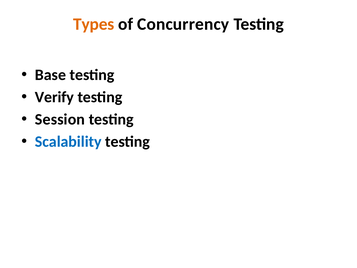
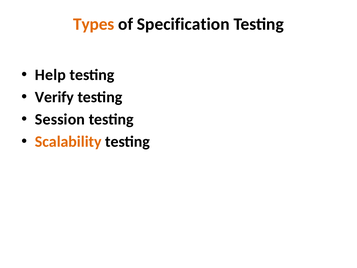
Concurrency: Concurrency -> Specification (183, 24)
Base: Base -> Help (50, 75)
Scalability colour: blue -> orange (68, 142)
